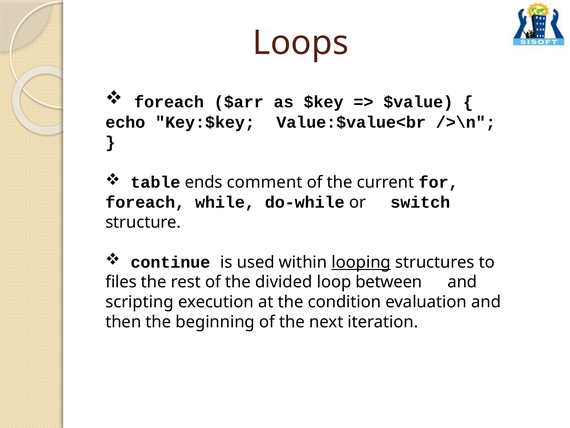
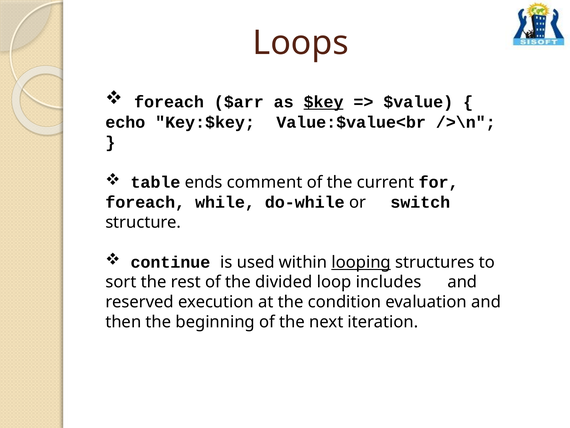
$key underline: none -> present (324, 102)
files: files -> sort (121, 282)
between: between -> includes (389, 282)
scripting: scripting -> reserved (140, 302)
